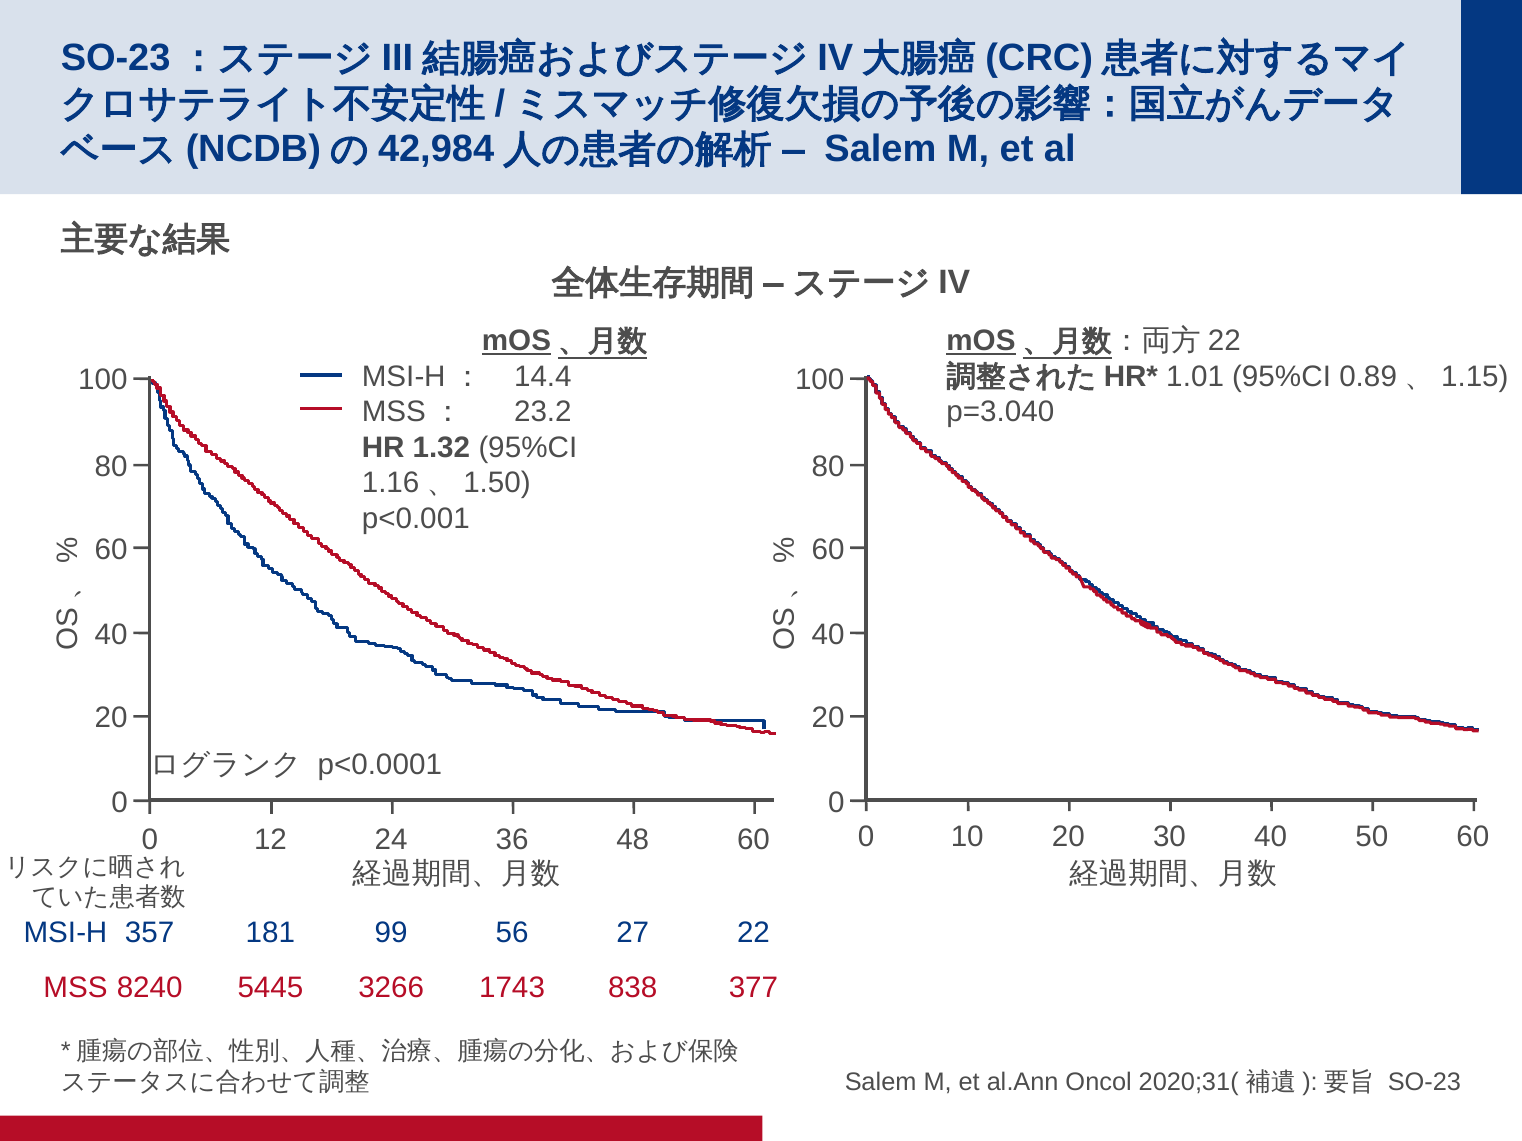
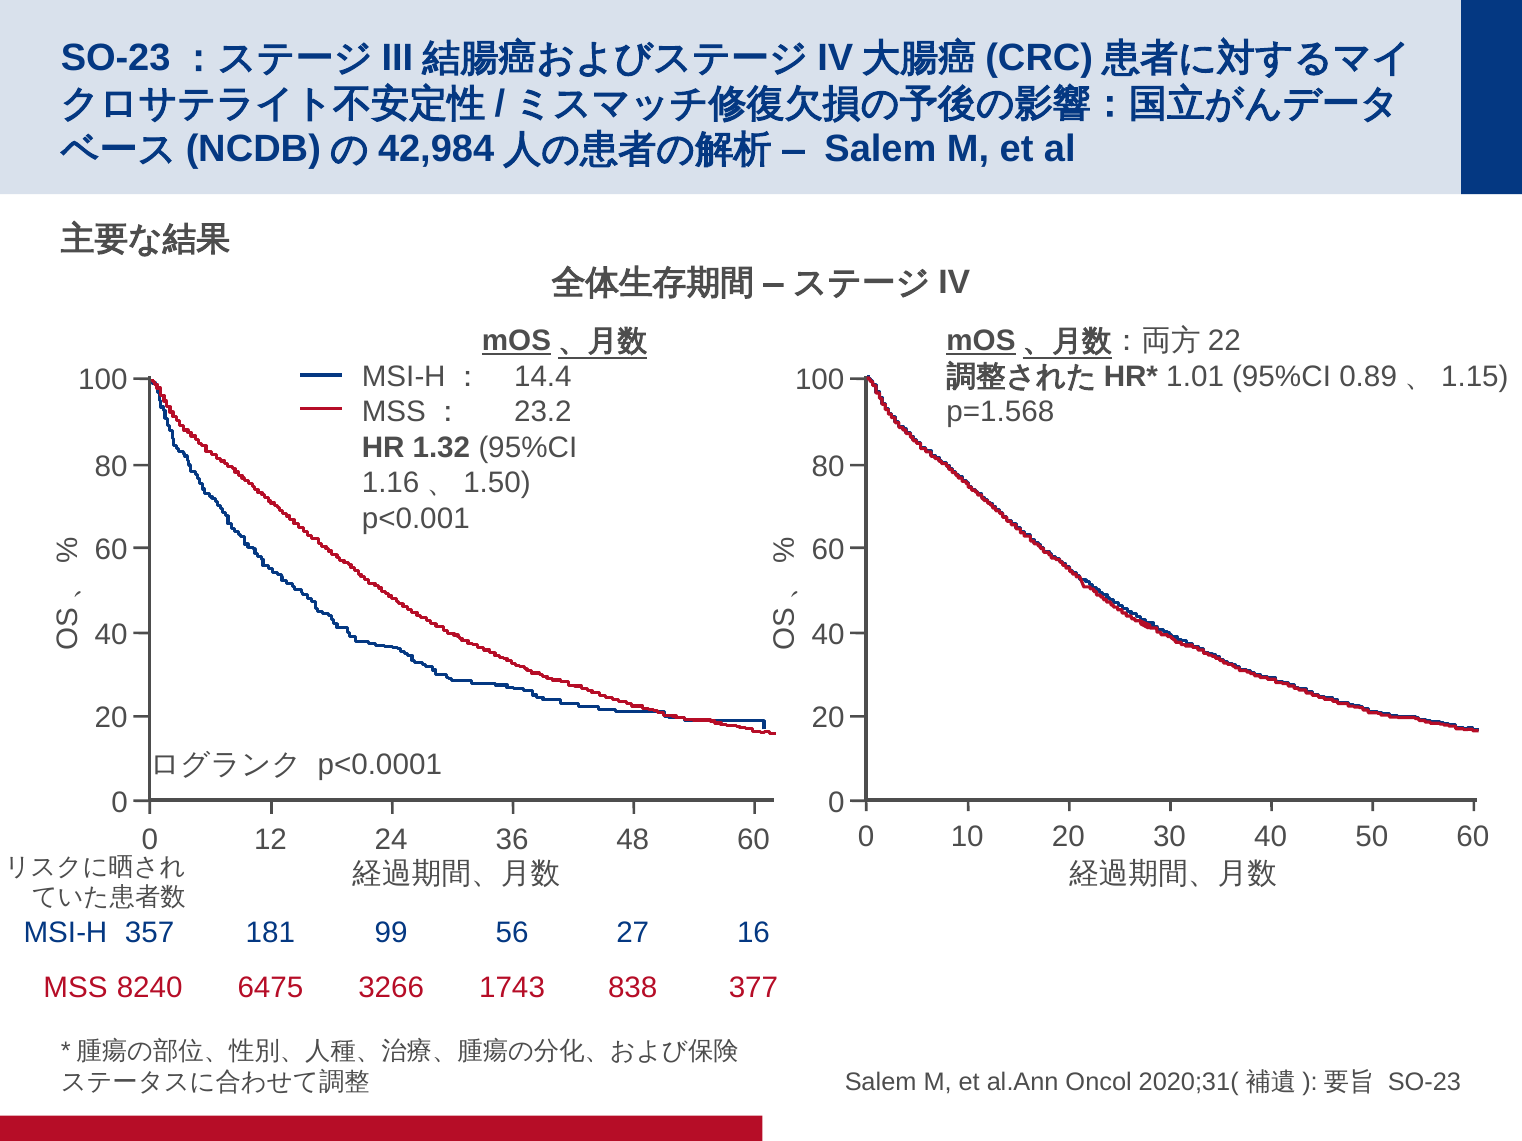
p=3.040: p=3.040 -> p=1.568 (1000, 412)
22: 22 -> 16 (753, 934)
5445: 5445 -> 6475 (270, 988)
